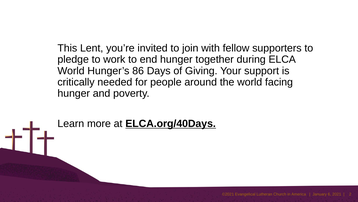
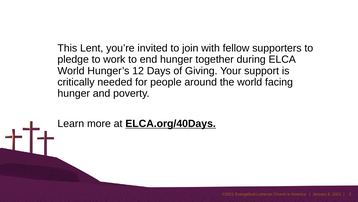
86: 86 -> 12 (138, 71)
